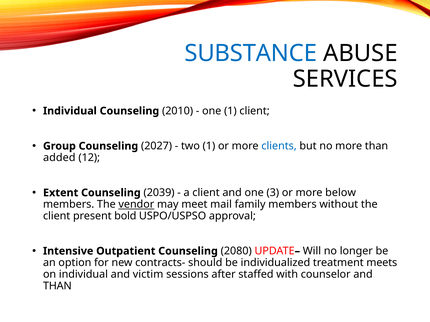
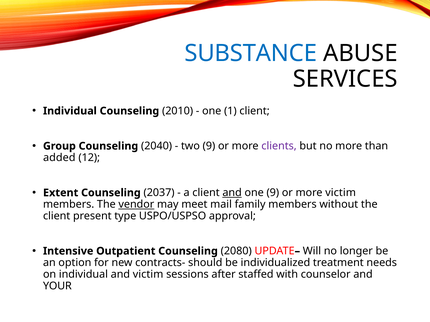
2027: 2027 -> 2040 (157, 146)
two 1: 1 -> 9 (209, 146)
clients colour: blue -> purple (279, 146)
2039: 2039 -> 2037 (159, 193)
and underline: none -> present (232, 193)
one 3: 3 -> 9 (273, 193)
more below: below -> victim (341, 193)
bold: bold -> type (125, 216)
meets: meets -> needs (382, 263)
THAN: THAN -> YOUR (57, 286)
